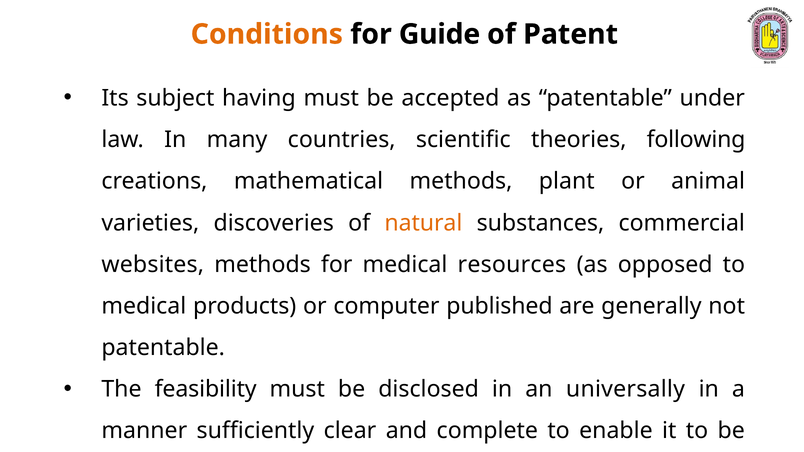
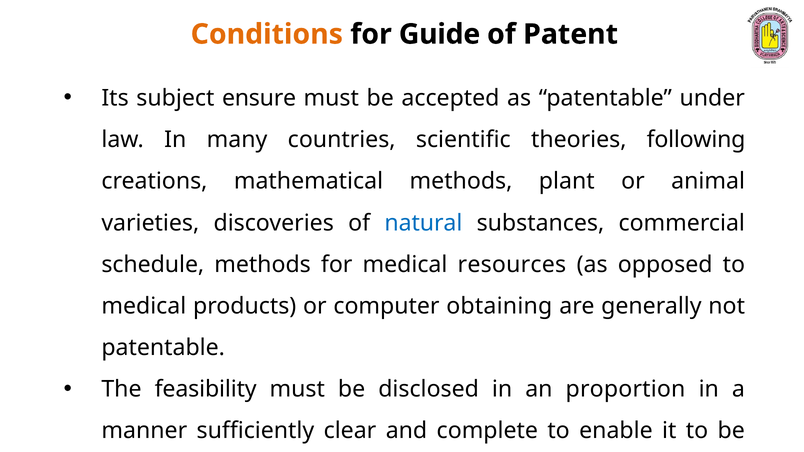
having: having -> ensure (259, 98)
natural colour: orange -> blue (423, 223)
websites: websites -> schedule (153, 265)
published: published -> obtaining (499, 306)
universally: universally -> proportion (625, 389)
